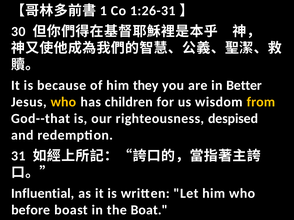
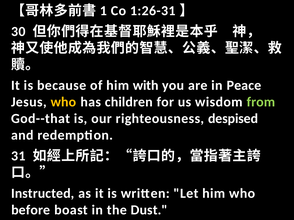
they: they -> with (146, 86)
Better: Better -> Peace (244, 86)
from colour: yellow -> light green (261, 102)
Influential: Influential -> Instructed (43, 194)
Boat: Boat -> Dust (149, 210)
